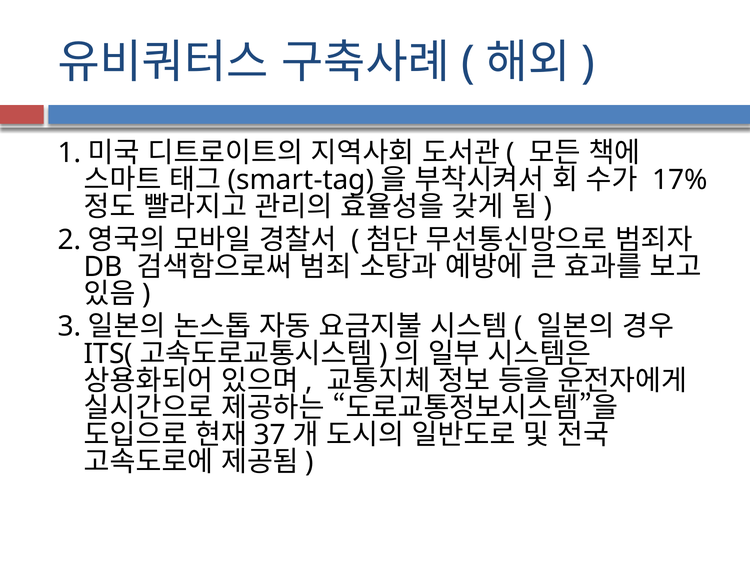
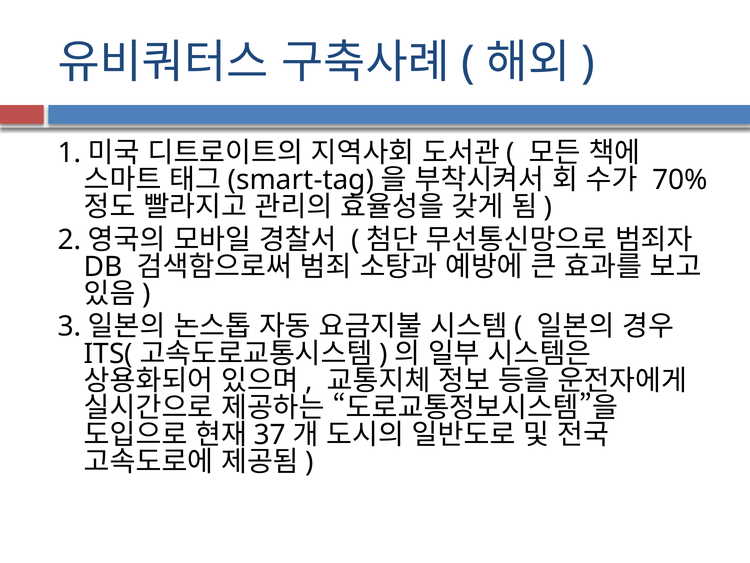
17%: 17% -> 70% (680, 180)
